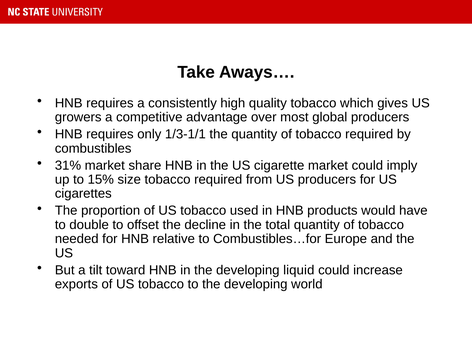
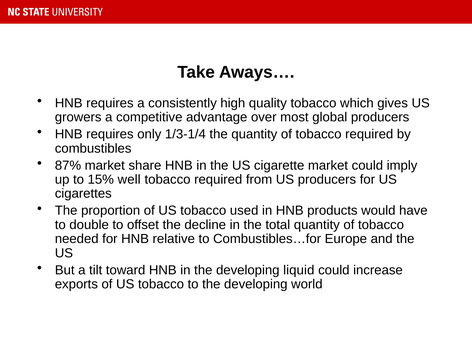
1/3-1/1: 1/3-1/1 -> 1/3-1/4 (185, 134)
31%: 31% -> 87% (68, 165)
size: size -> well (129, 180)
